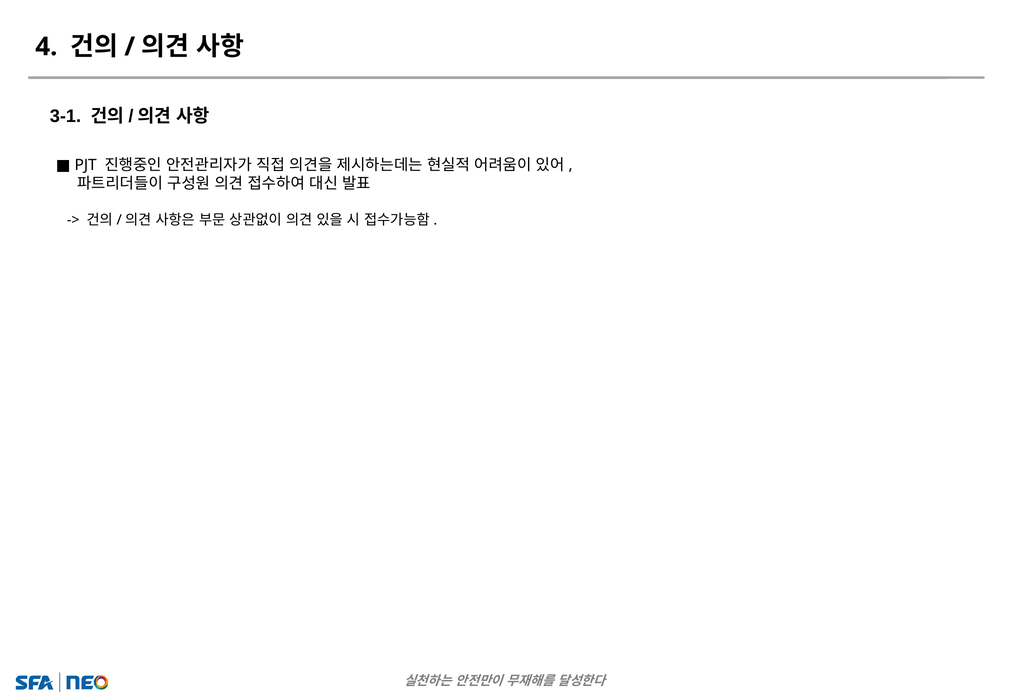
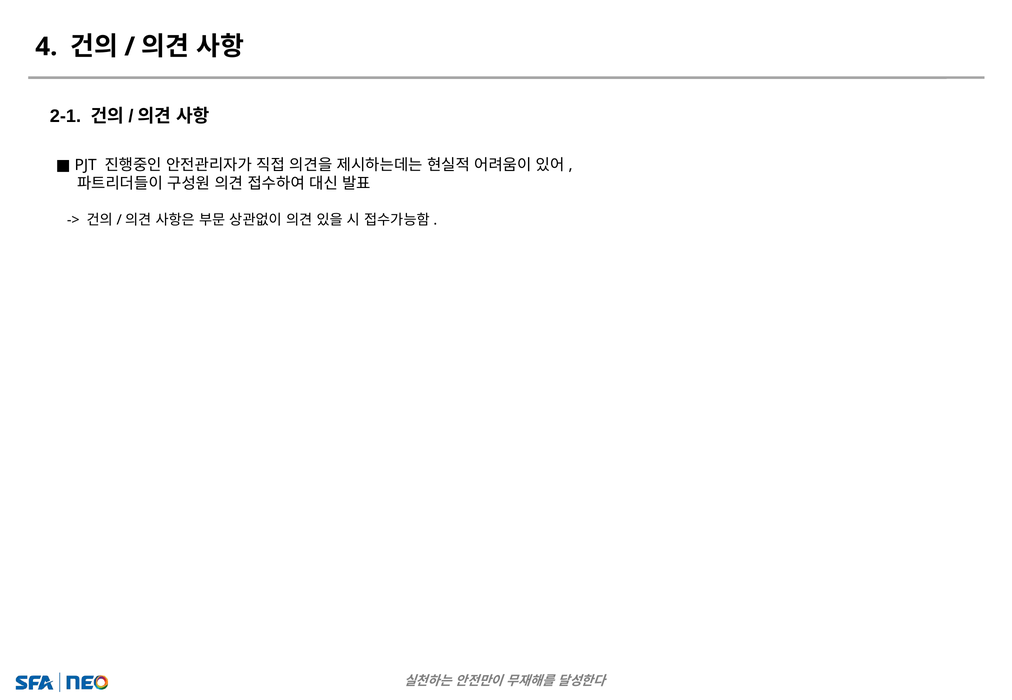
3-1: 3-1 -> 2-1 (65, 116)
